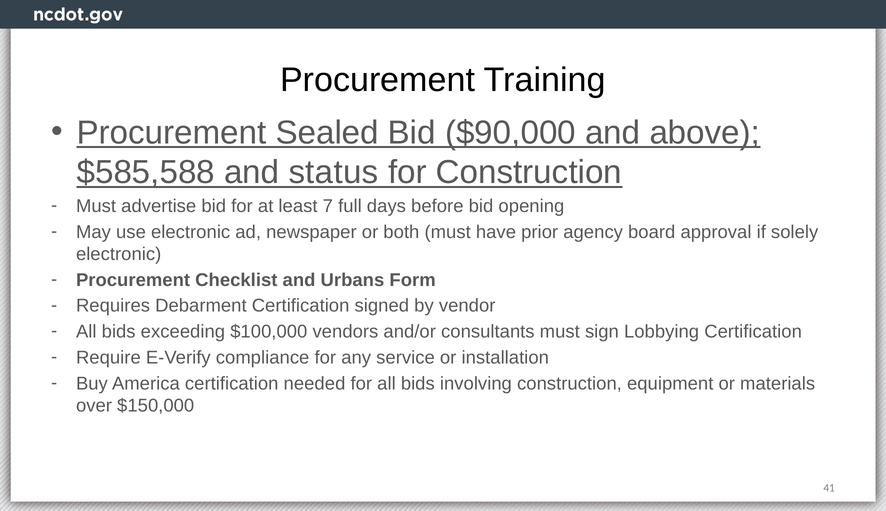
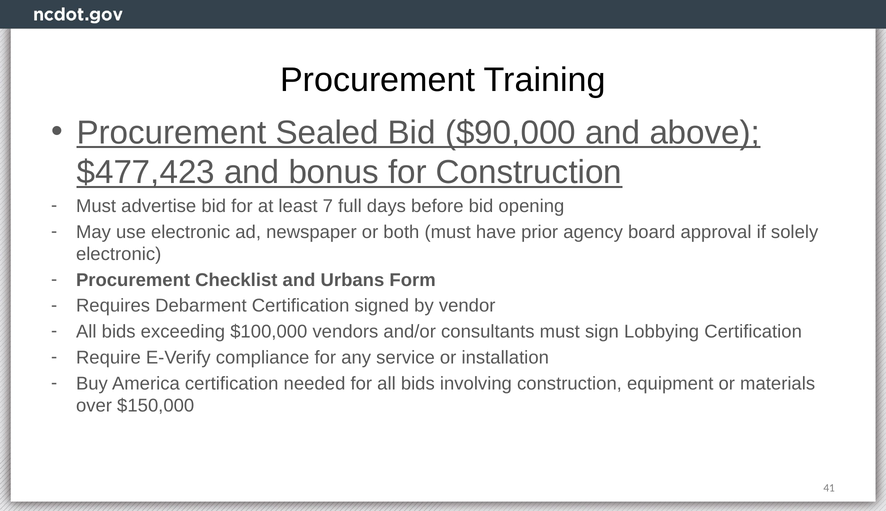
$585,588: $585,588 -> $477,423 (146, 172)
status: status -> bonus (334, 172)
